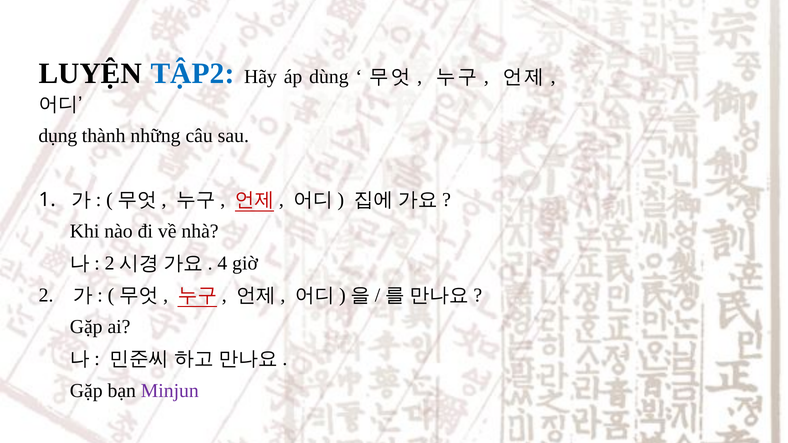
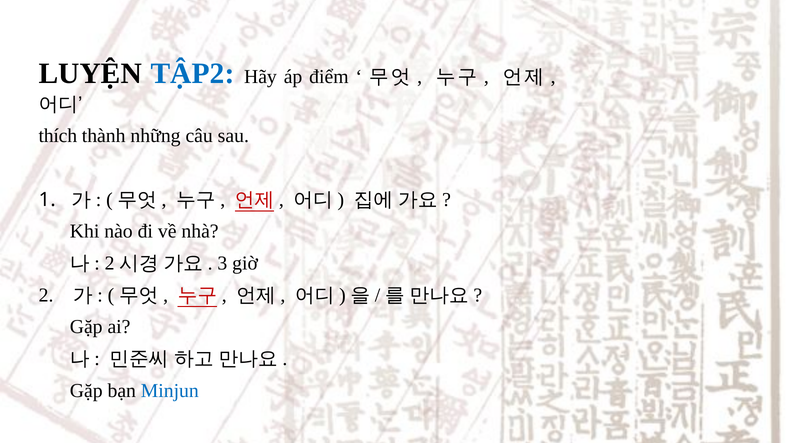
dùng: dùng -> điểm (329, 77)
dụng: dụng -> thích (58, 136)
4: 4 -> 3 (222, 263)
Minjun colour: purple -> blue (170, 391)
